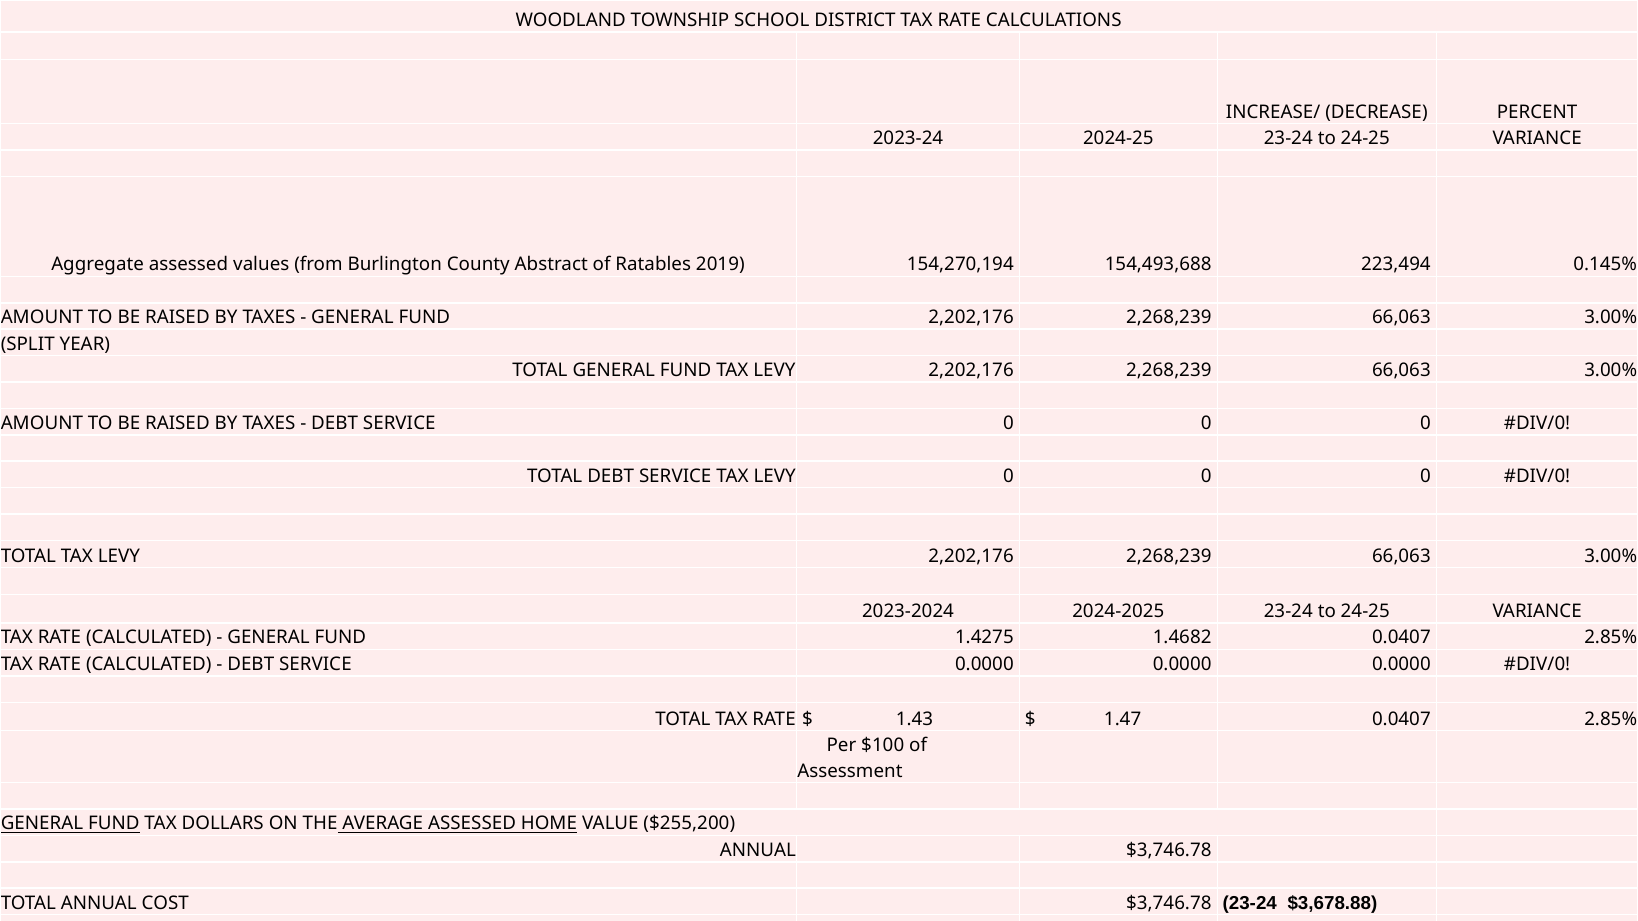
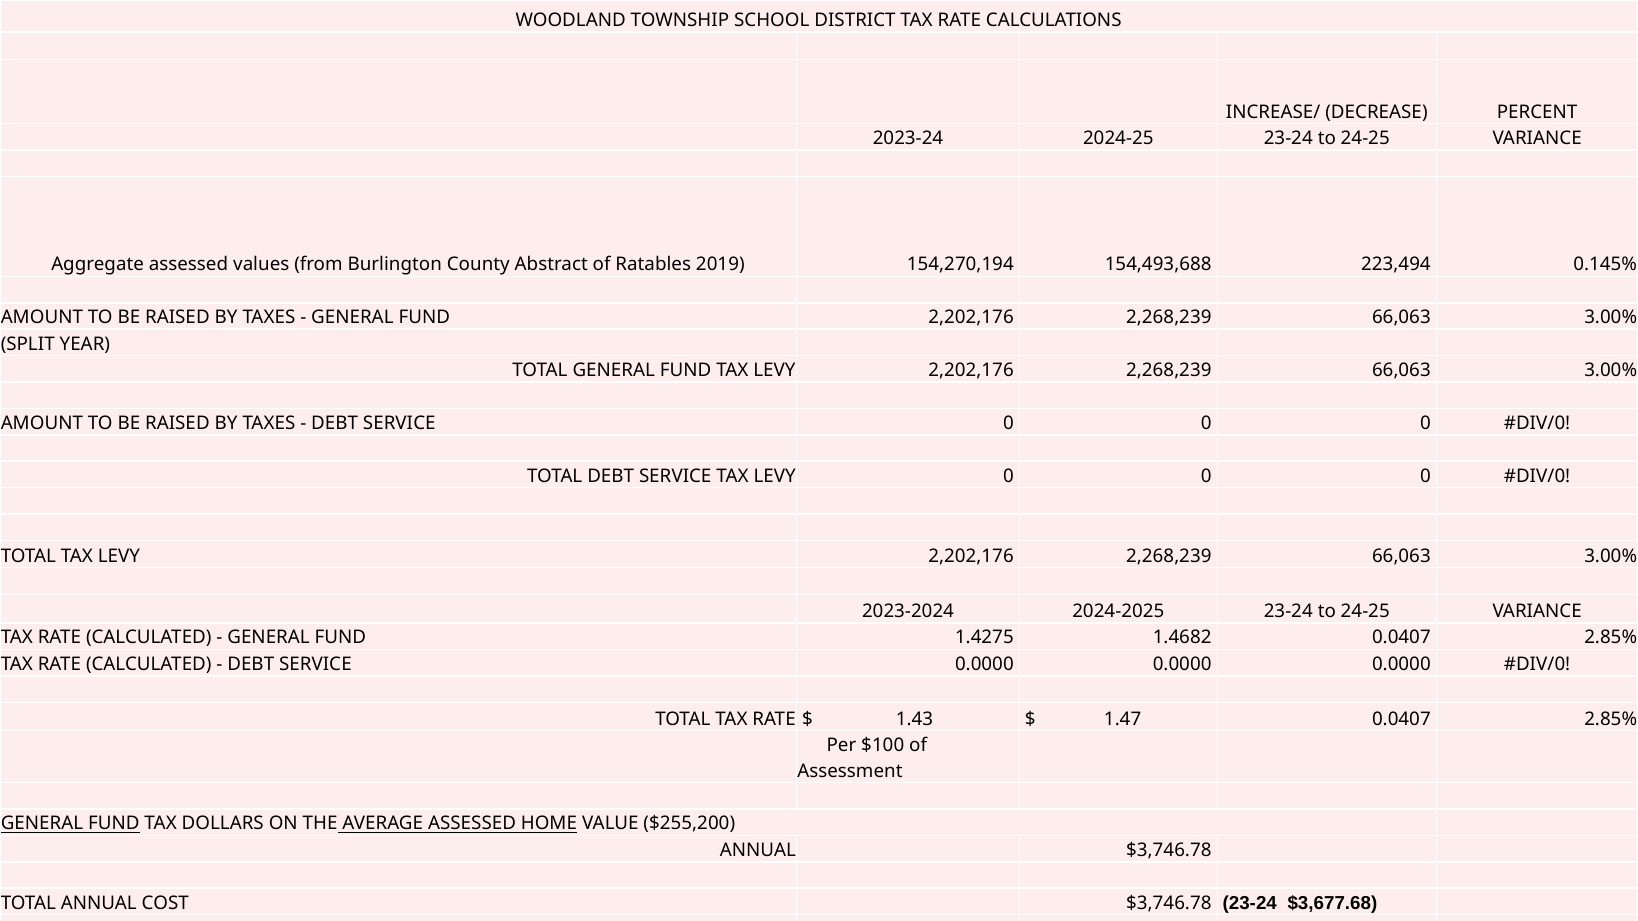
$3,678.88: $3,678.88 -> $3,677.68 (1332, 903)
